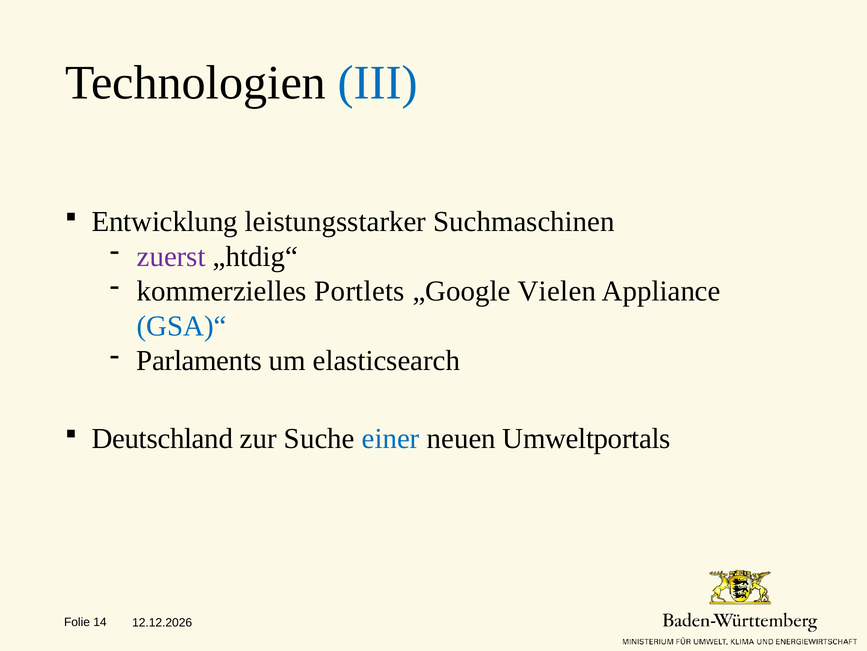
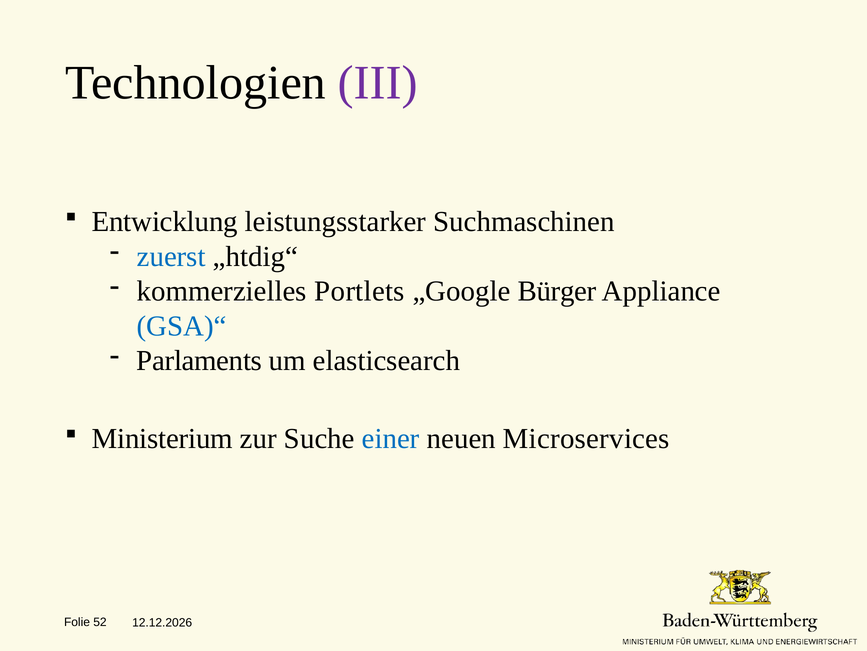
III colour: blue -> purple (378, 83)
zuerst colour: purple -> blue (171, 256)
Vielen: Vielen -> Bürger (557, 291)
Deutschland: Deutschland -> Ministerium (162, 438)
Umweltportals: Umweltportals -> Microservices (586, 438)
14: 14 -> 52 (100, 622)
